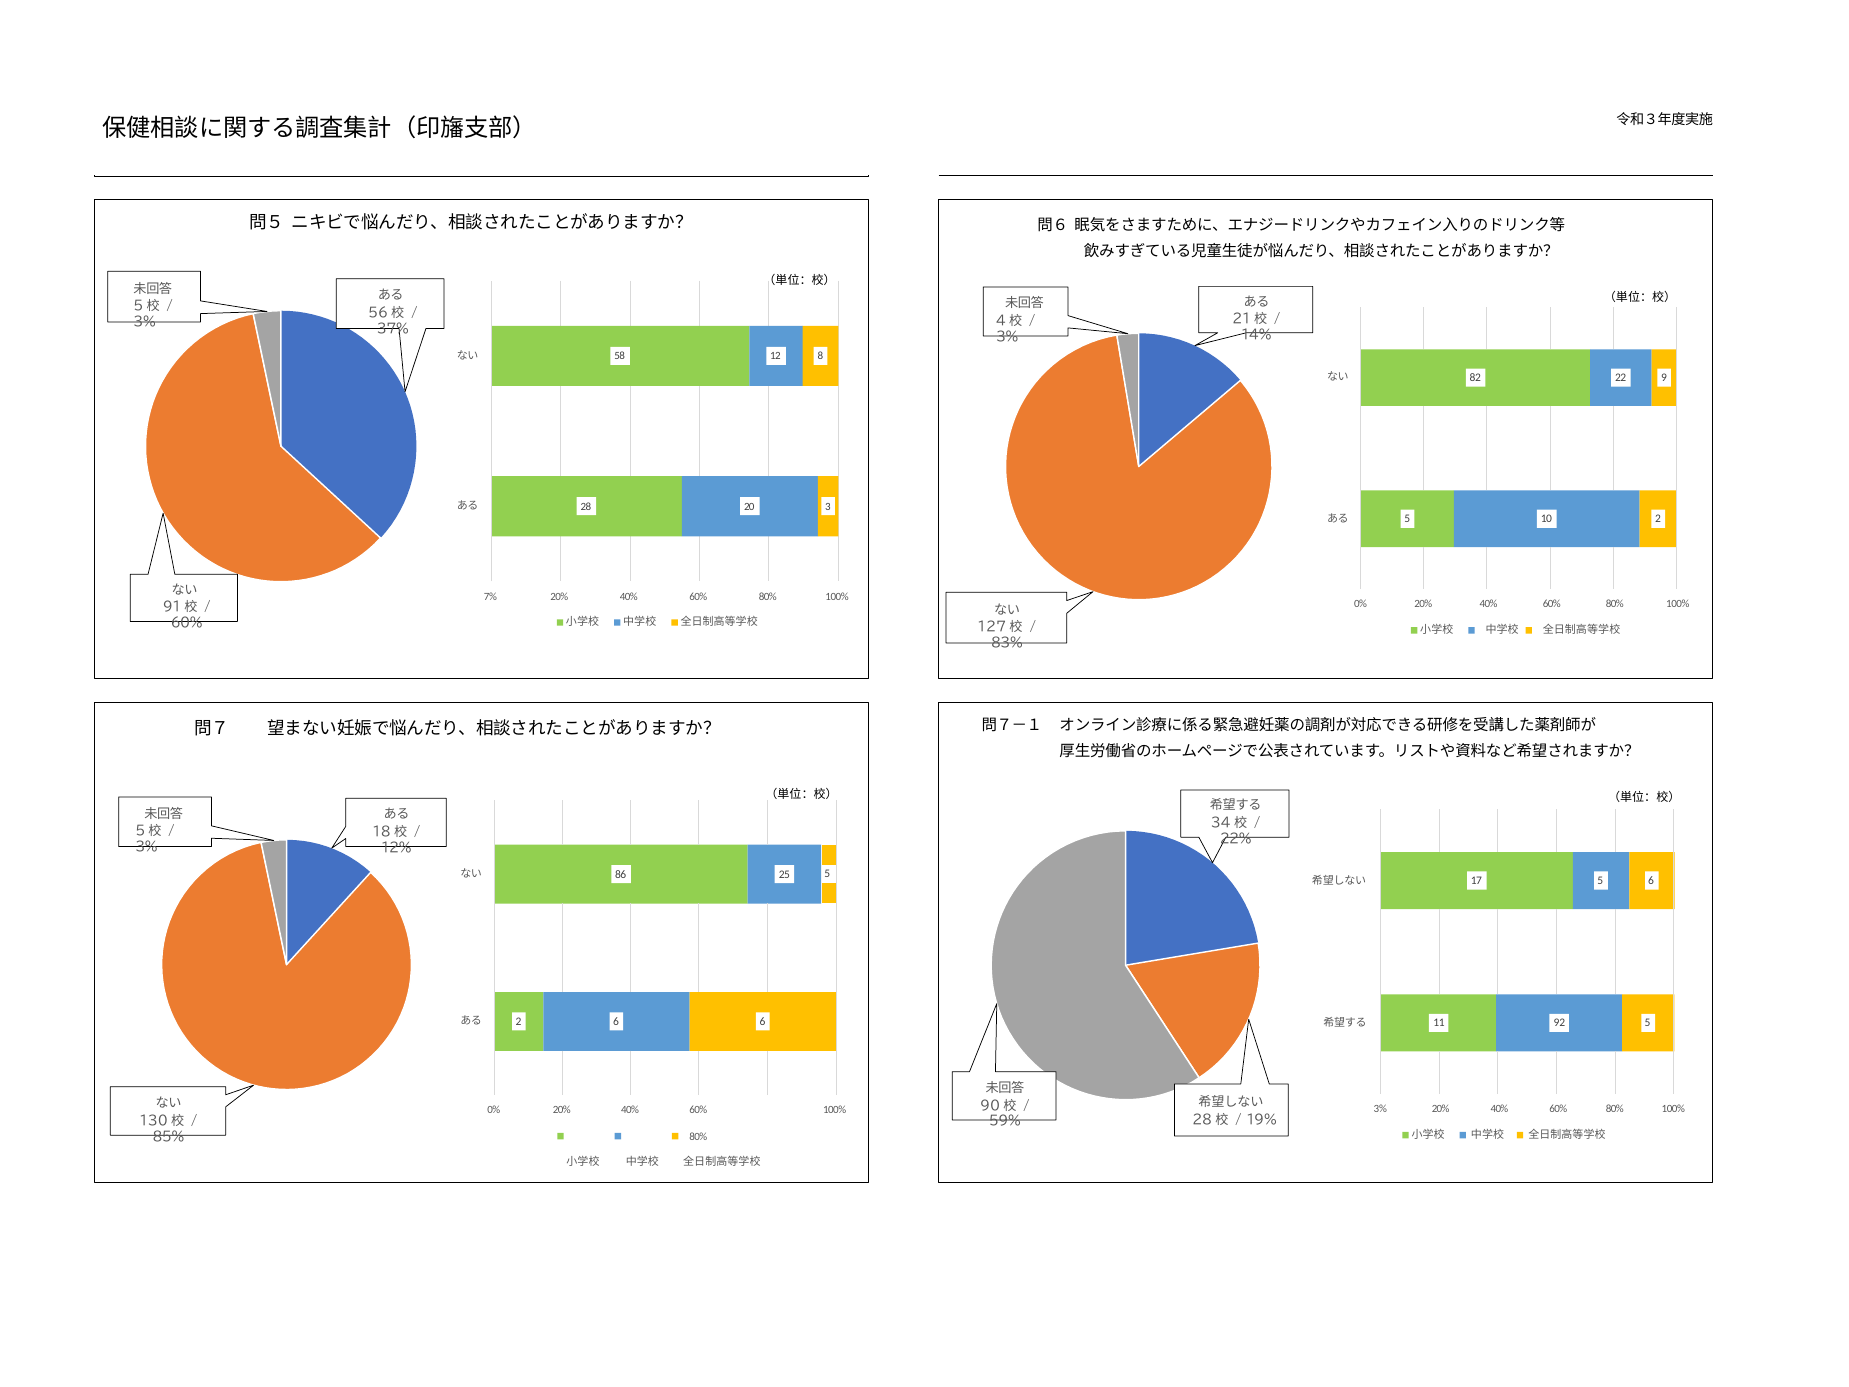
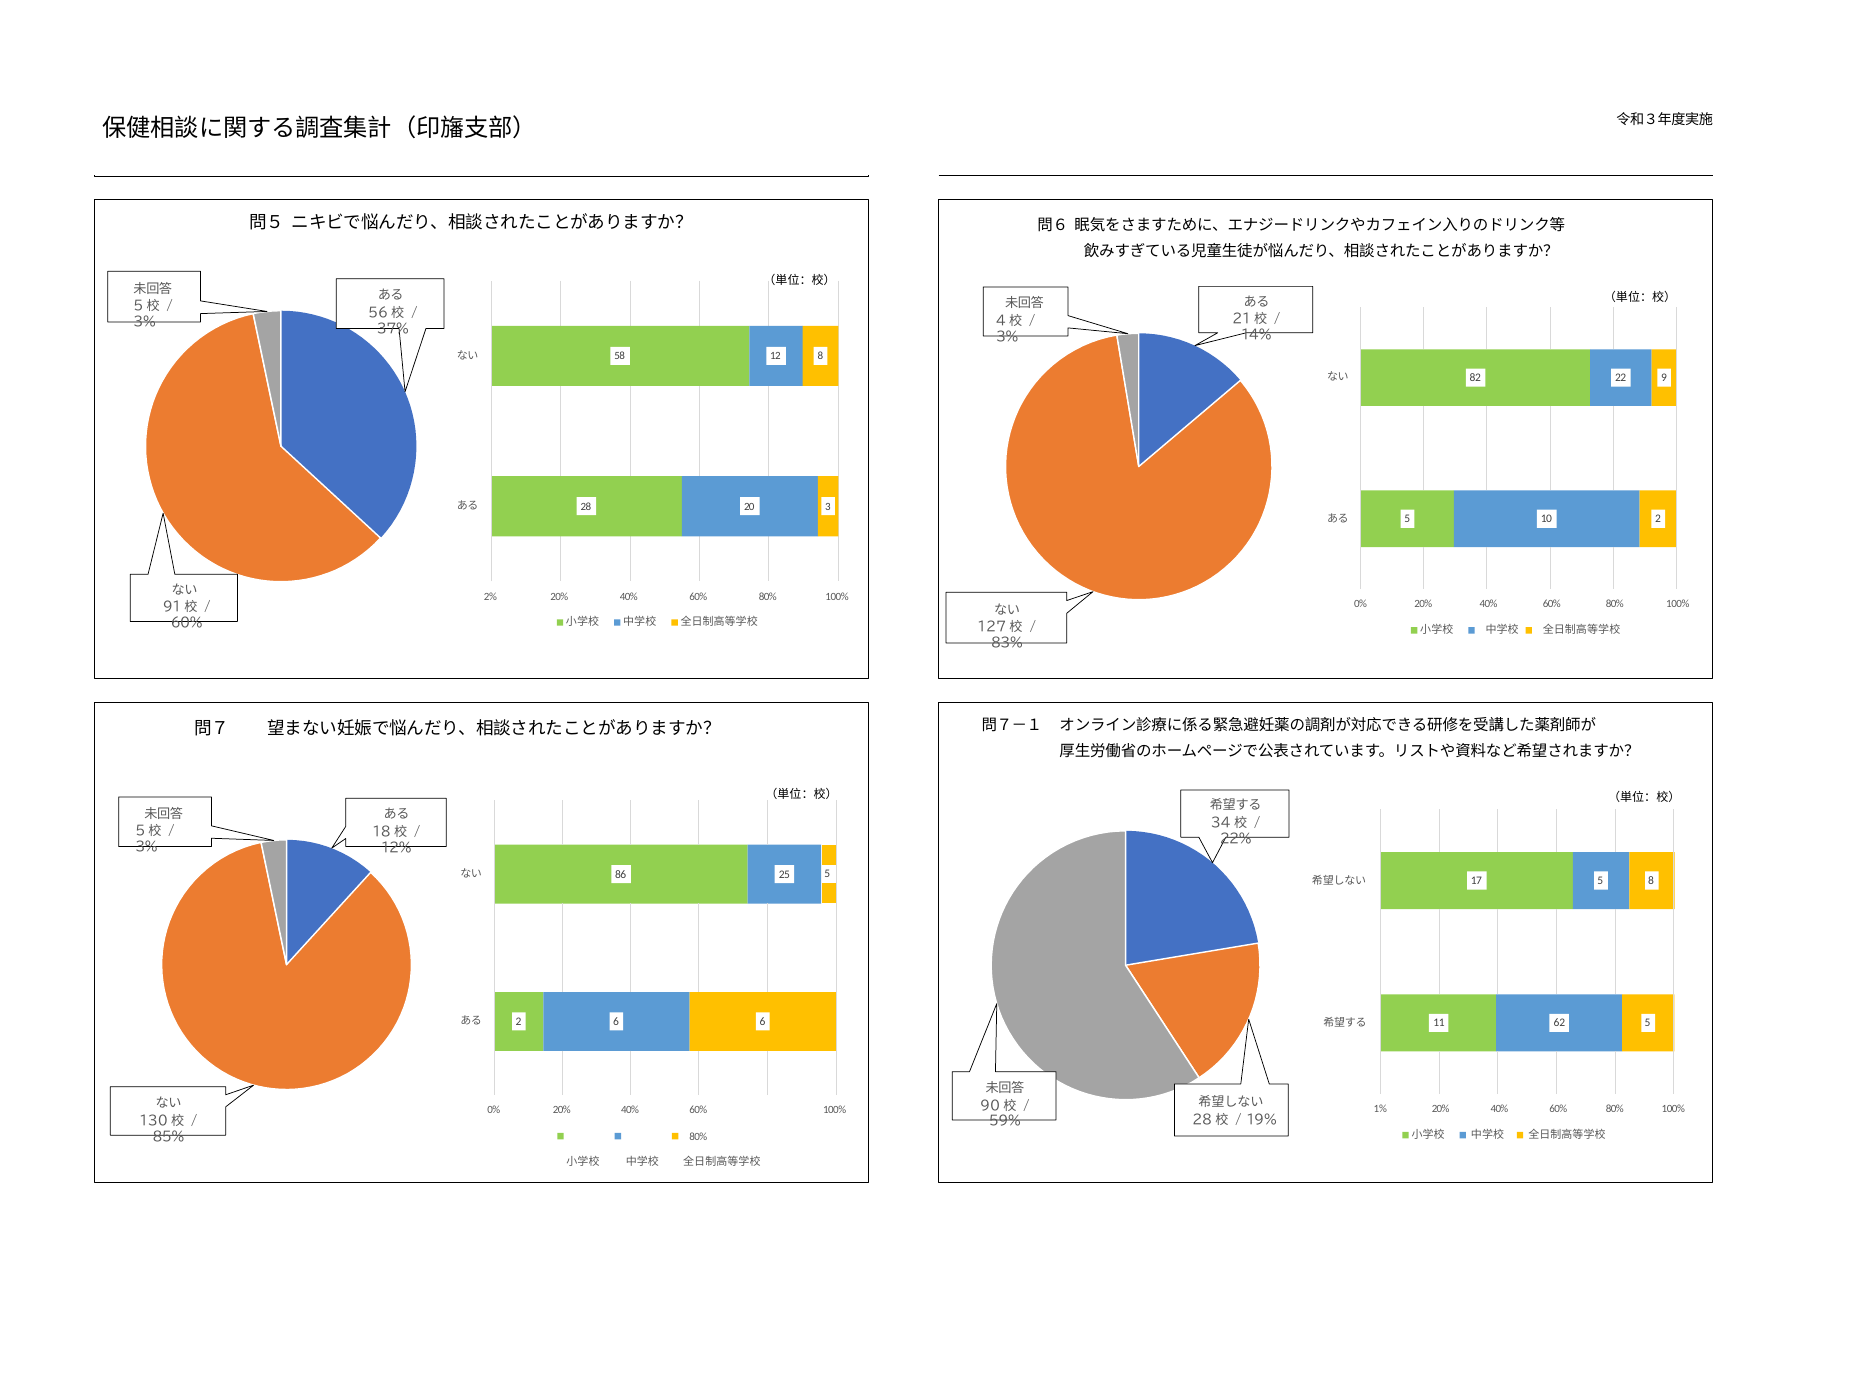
7%: 7% -> 2% (490, 596)
5 6: 6 -> 8 (1651, 881)
92: 92 -> 62 (1559, 1023)
3%: 3% -> 1% (1380, 1109)
